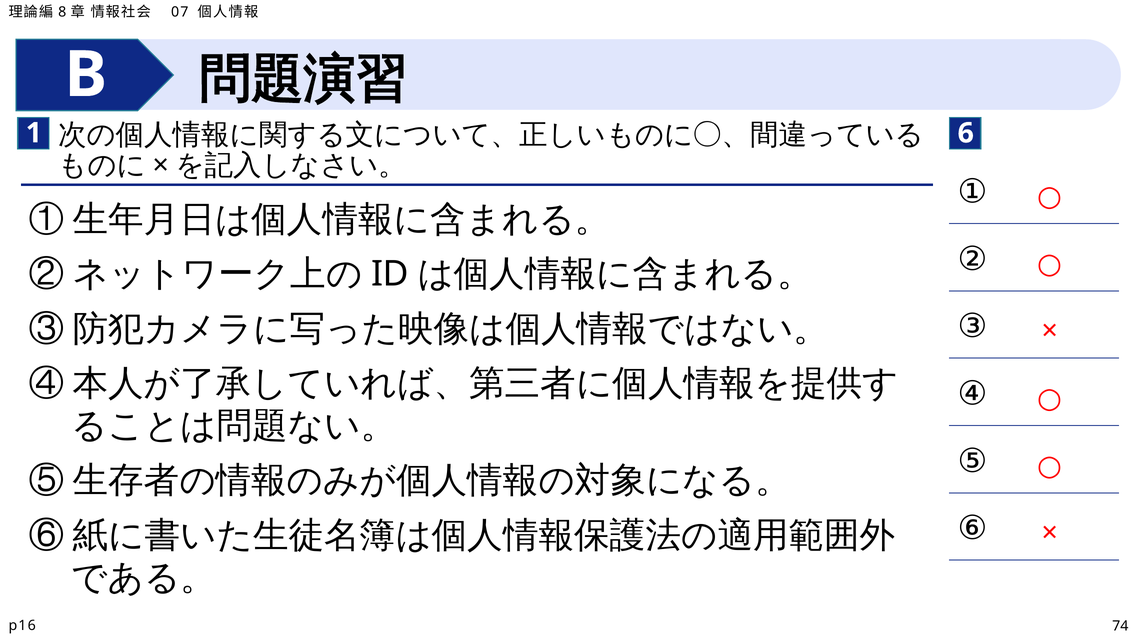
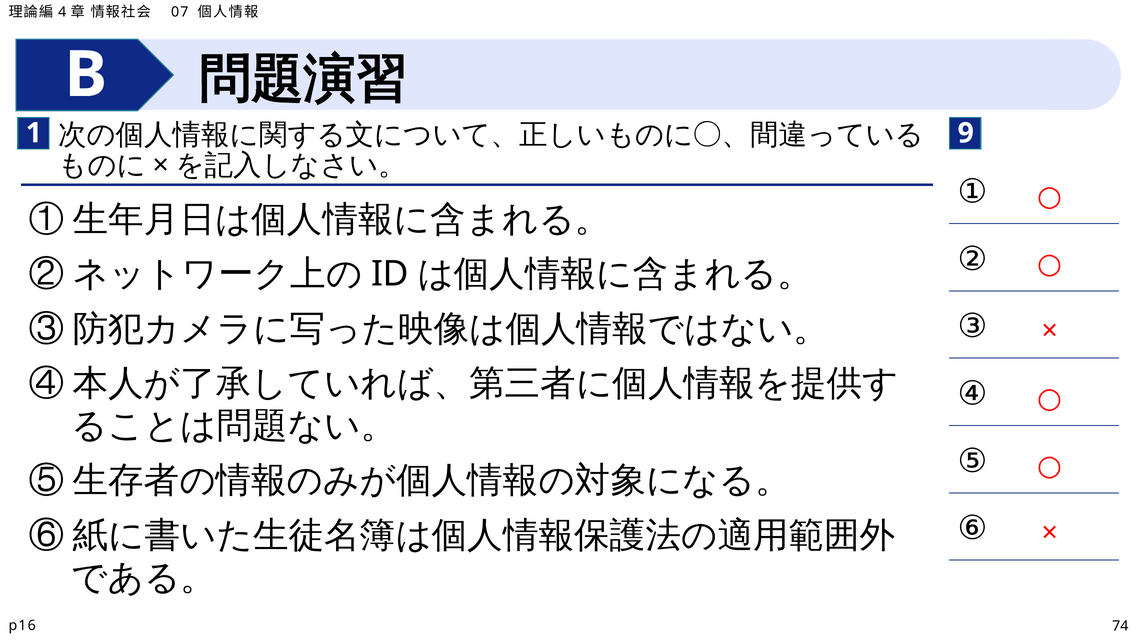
8: 8 -> 4 (62, 12)
6: 6 -> 9 (966, 133)
